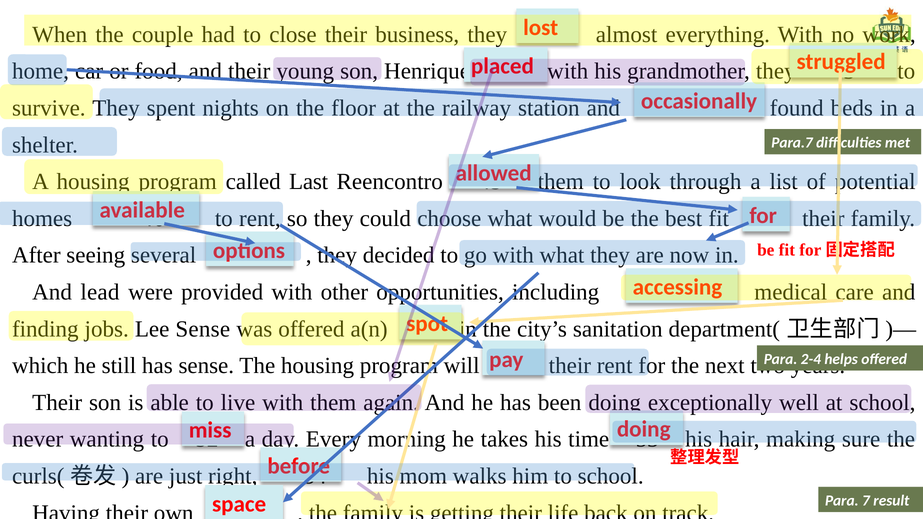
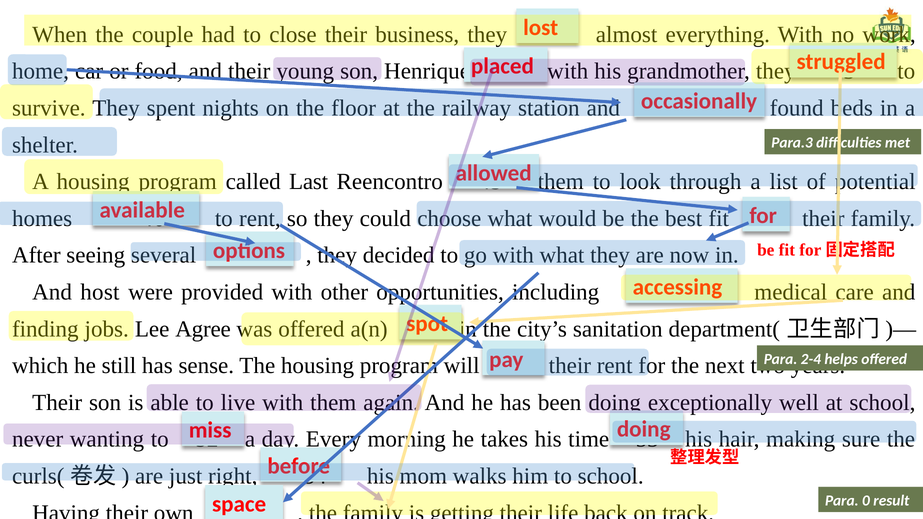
Para.7: Para.7 -> Para.3 (792, 143)
lead: lead -> host (100, 292)
Lee Sense: Sense -> Agree (203, 329)
7: 7 -> 0 (866, 501)
